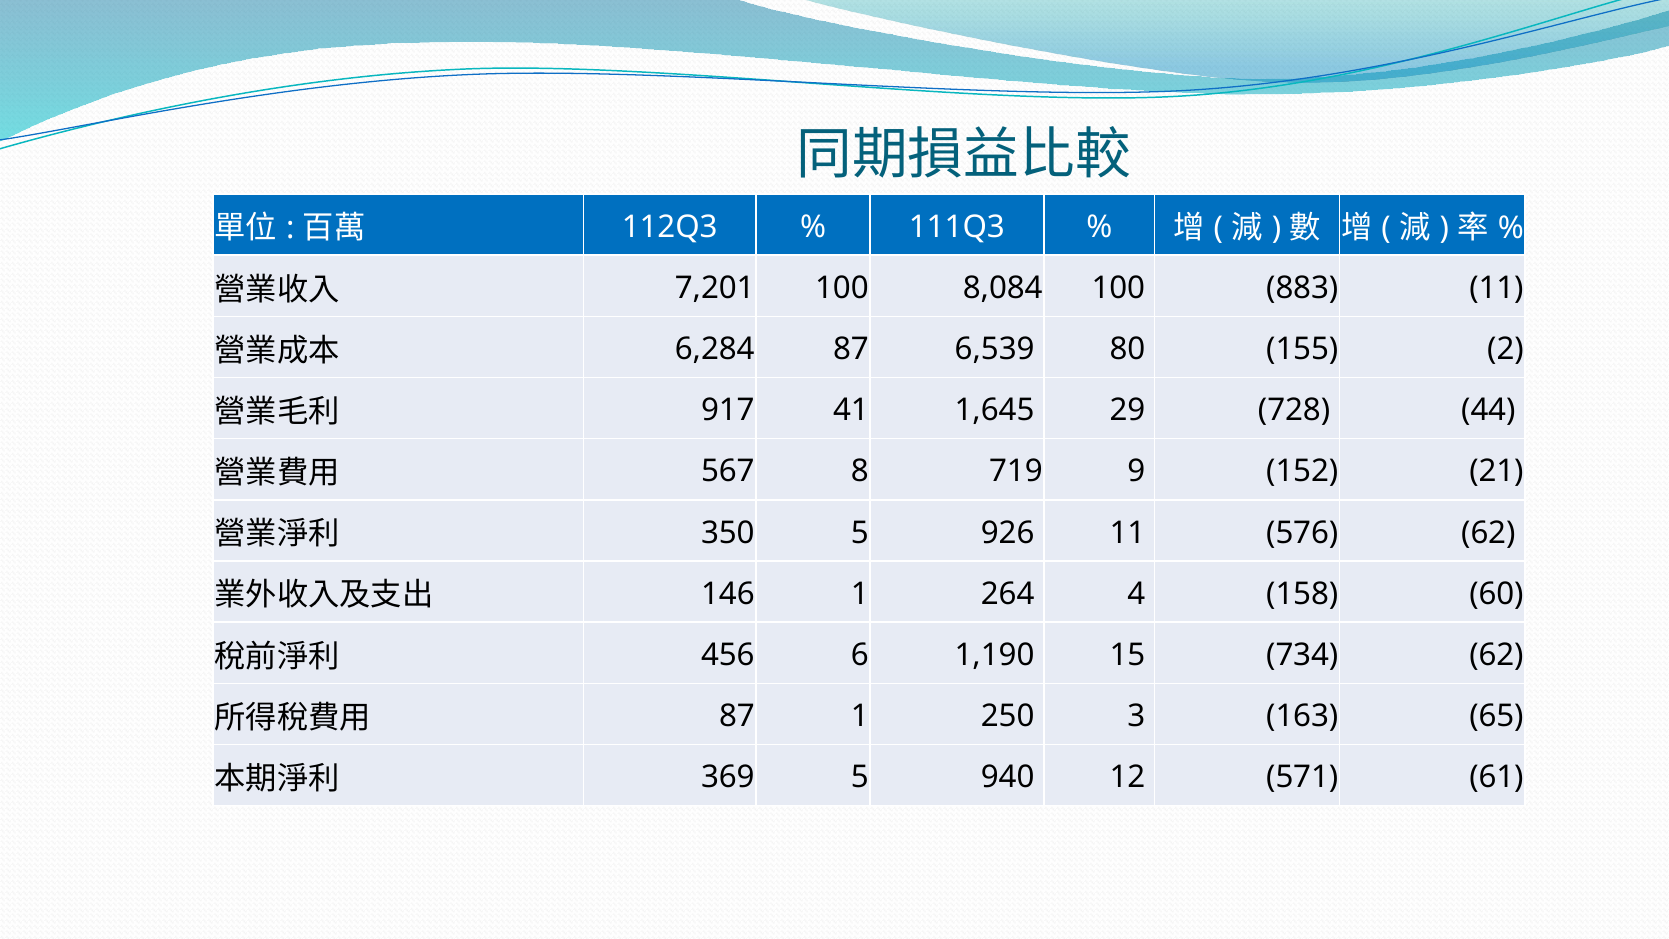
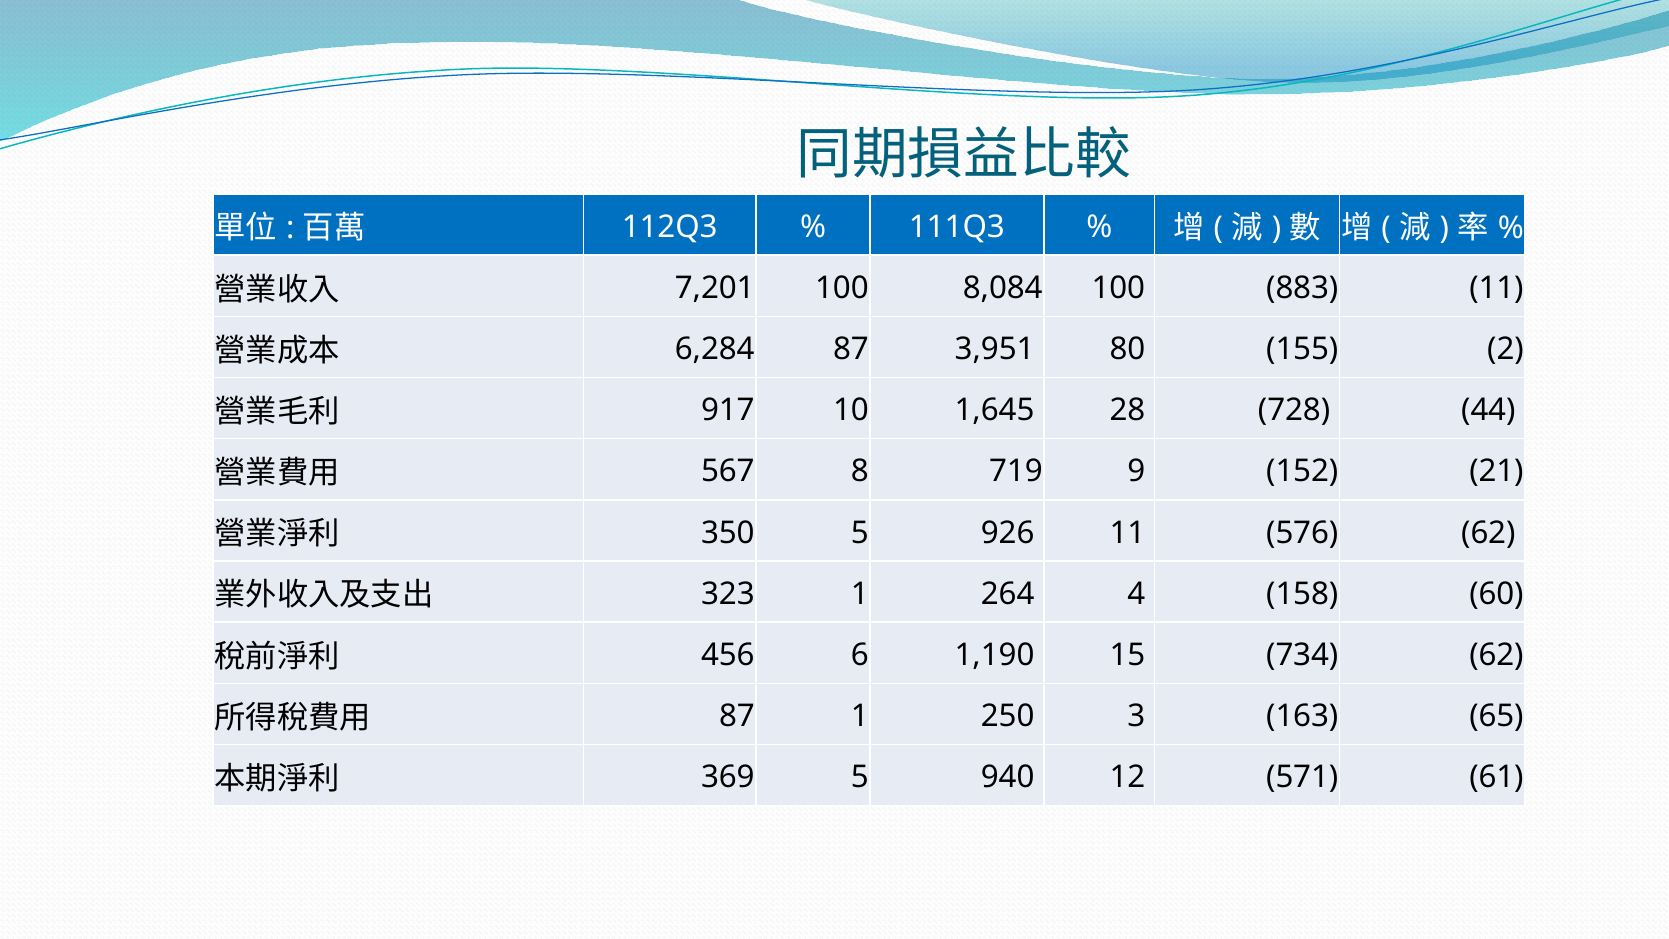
6,539: 6,539 -> 3,951 (995, 349)
41: 41 -> 10 (851, 410)
29: 29 -> 28 (1127, 410)
146: 146 -> 323 (728, 594)
